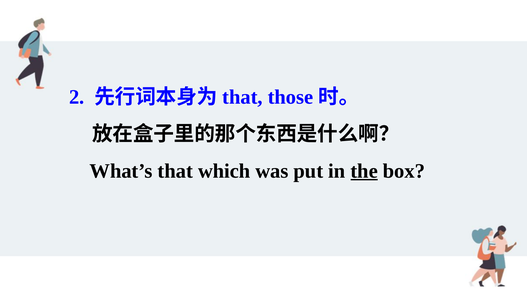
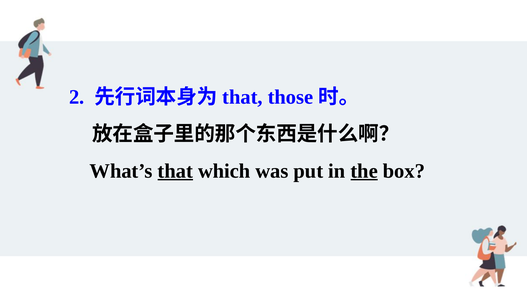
that underline: none -> present (175, 171)
